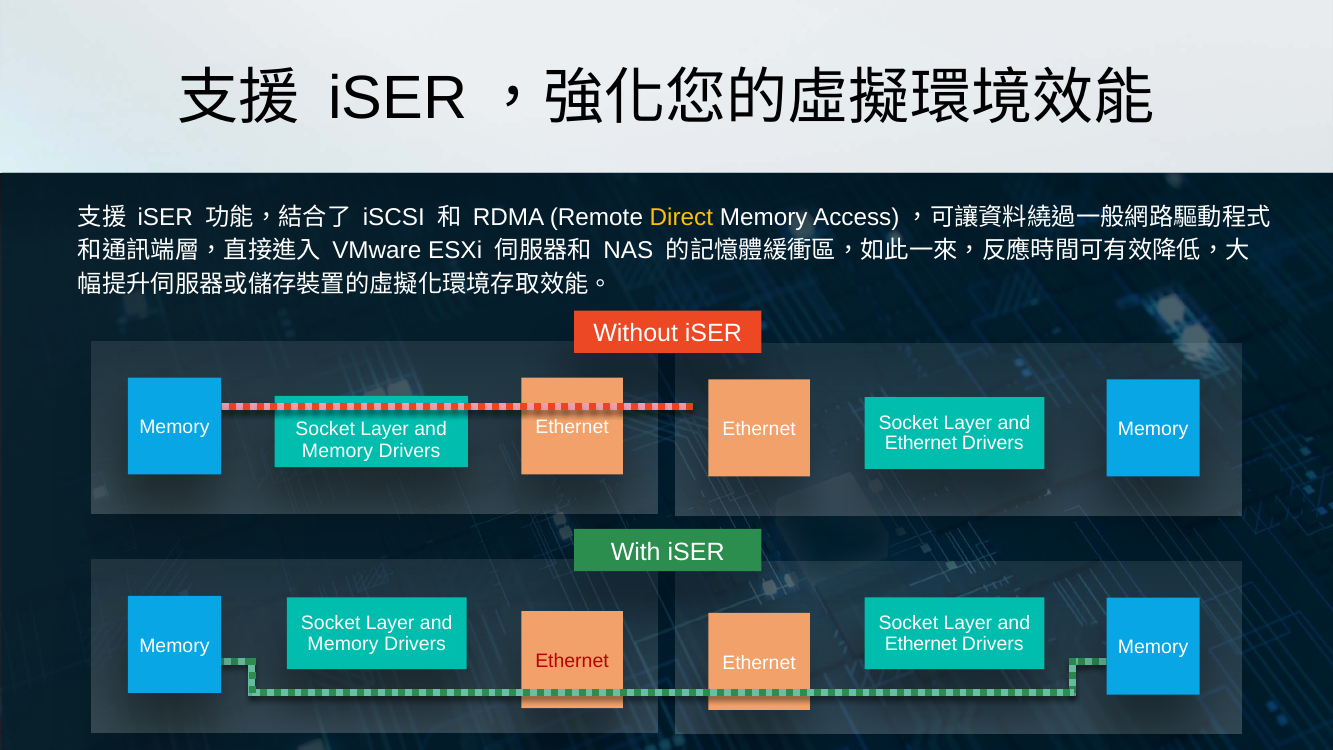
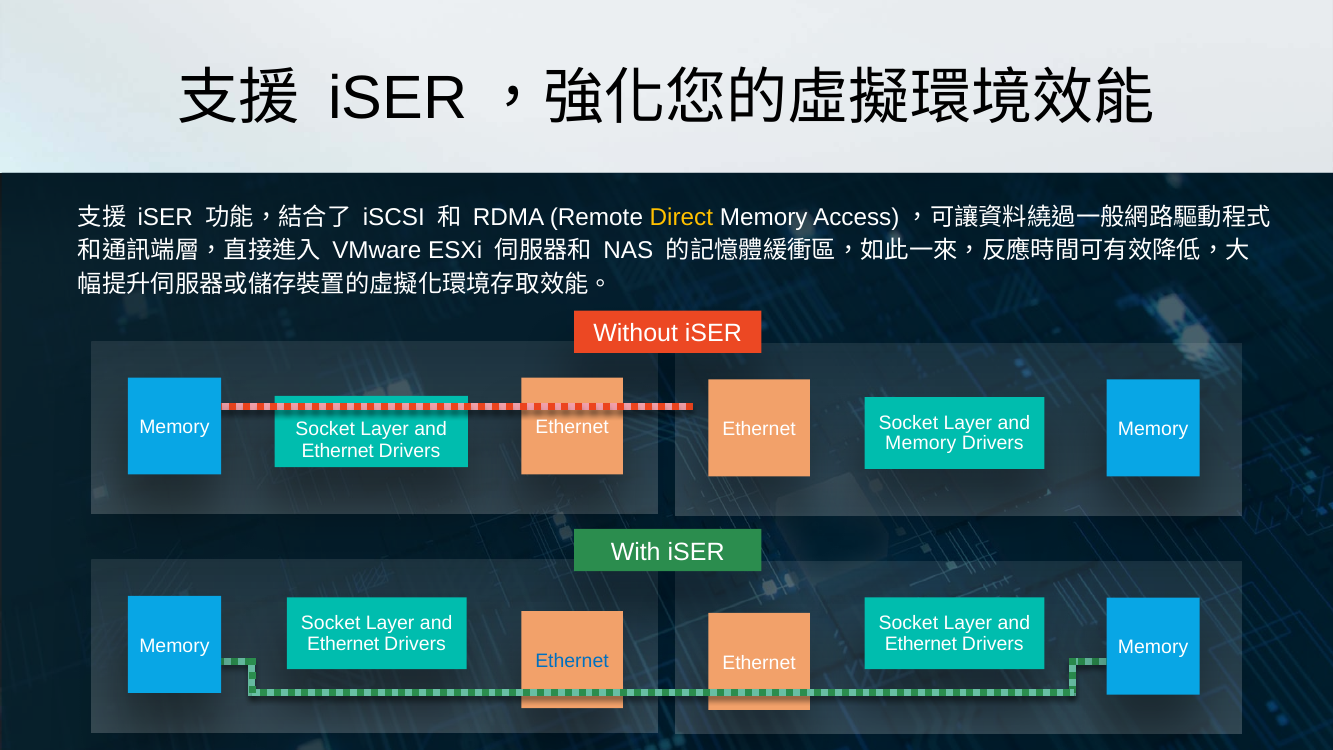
Ethernet: Ethernet -> Memory (921, 443)
Memory: Memory -> Ethernet (338, 451)
Memory: Memory -> Ethernet (343, 644)
Ethernet colour: red -> blue (572, 661)
